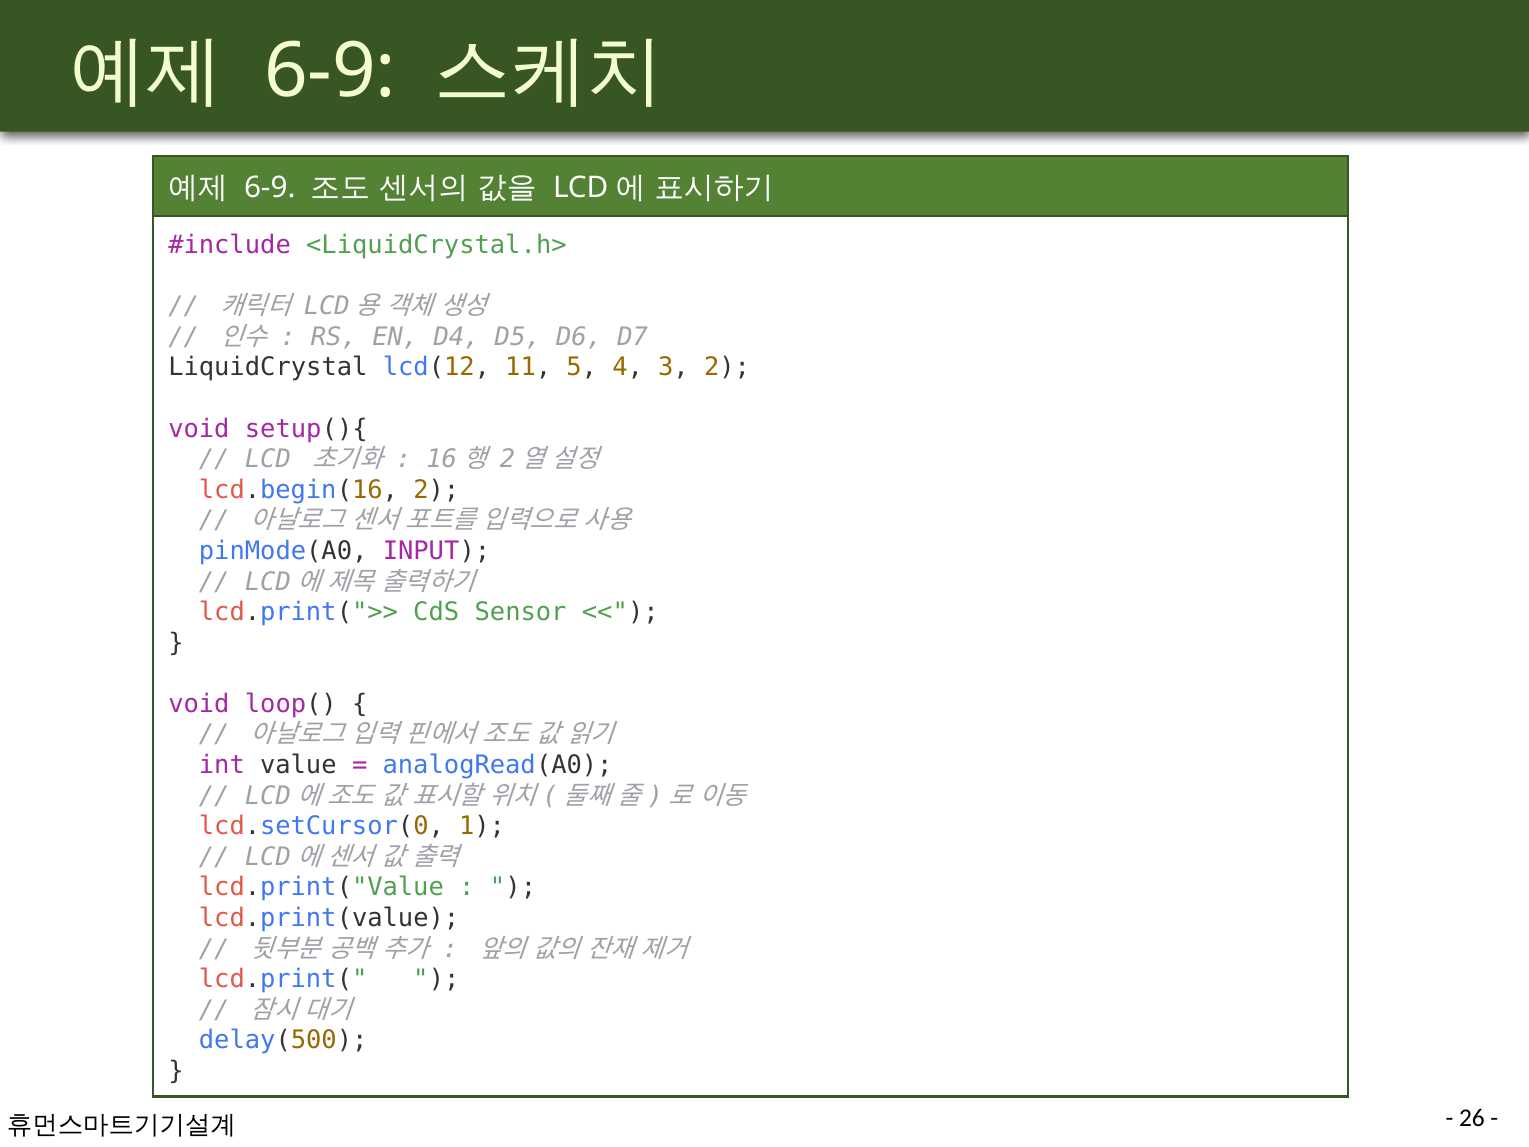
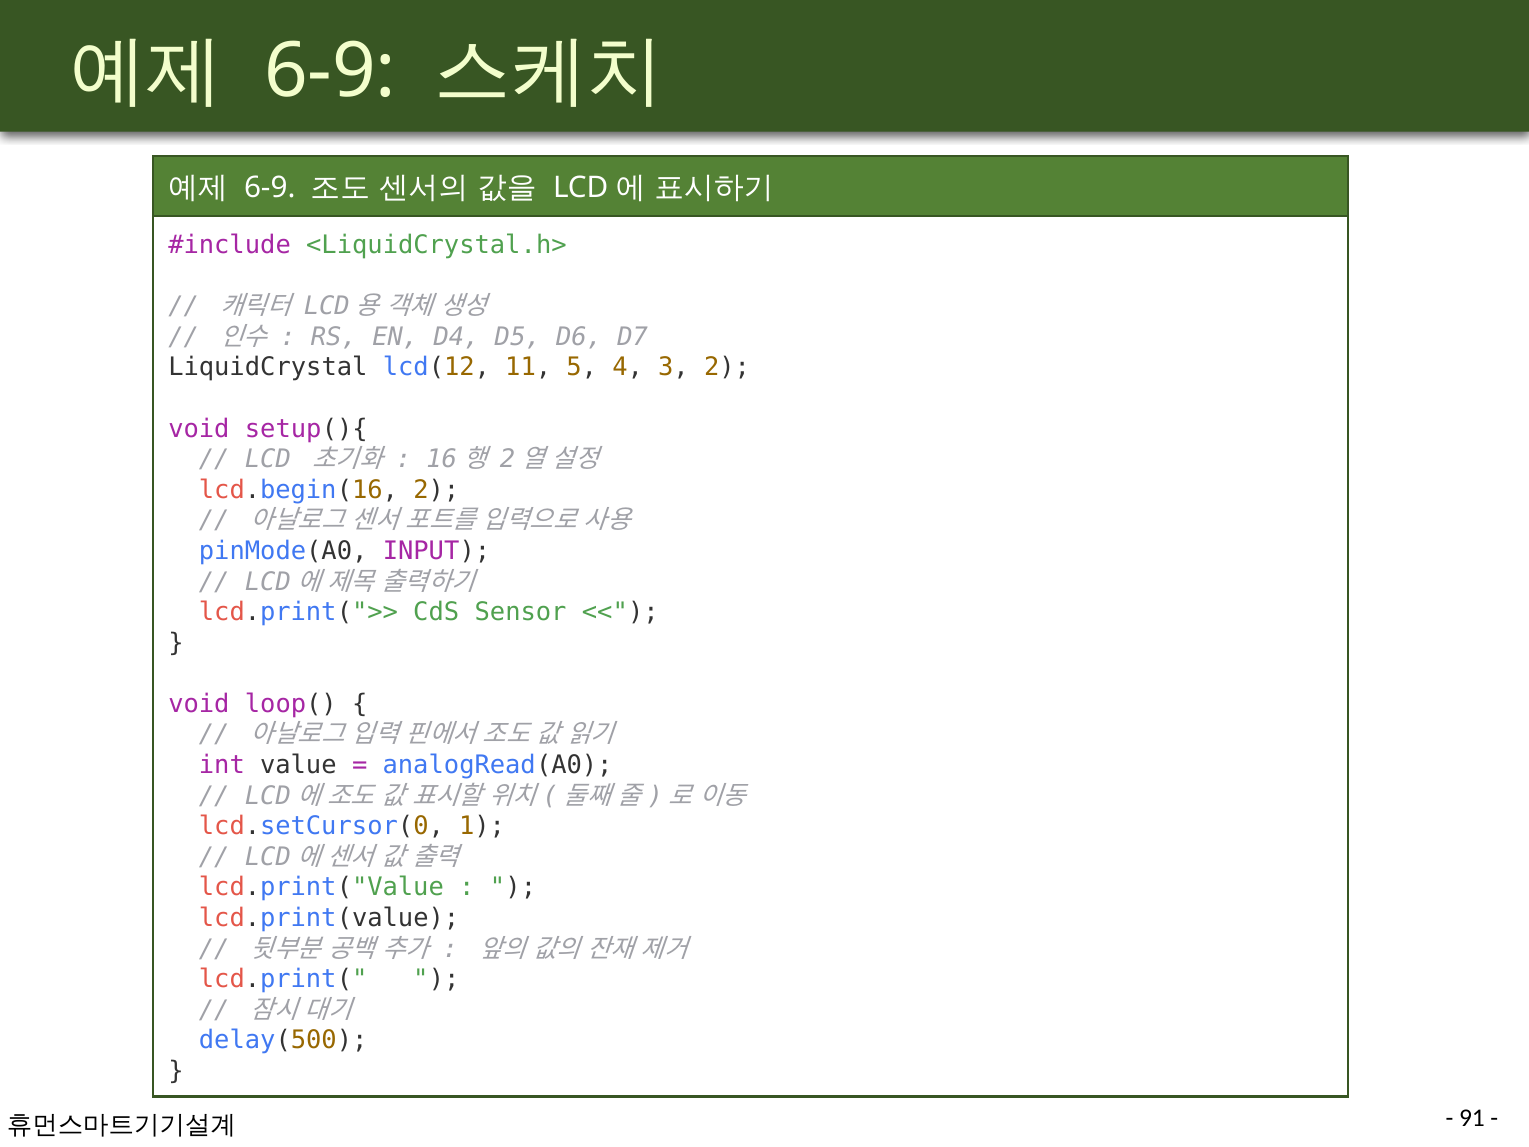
26: 26 -> 91 (1472, 1117)
